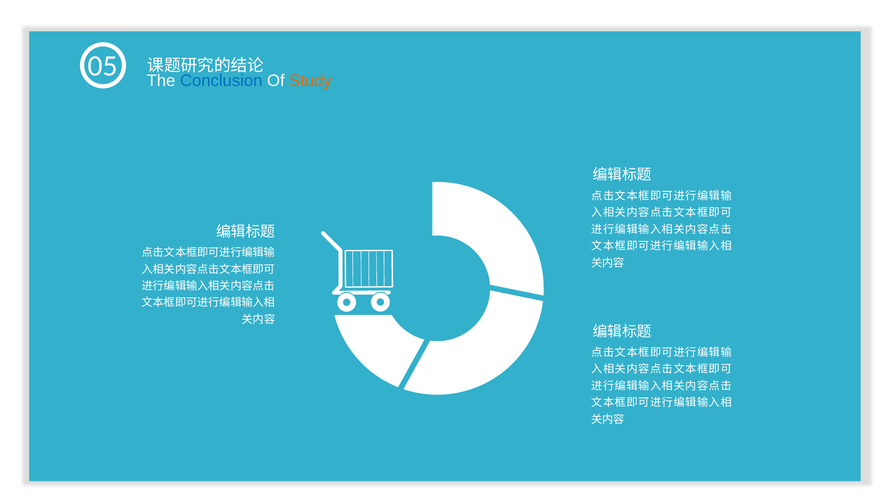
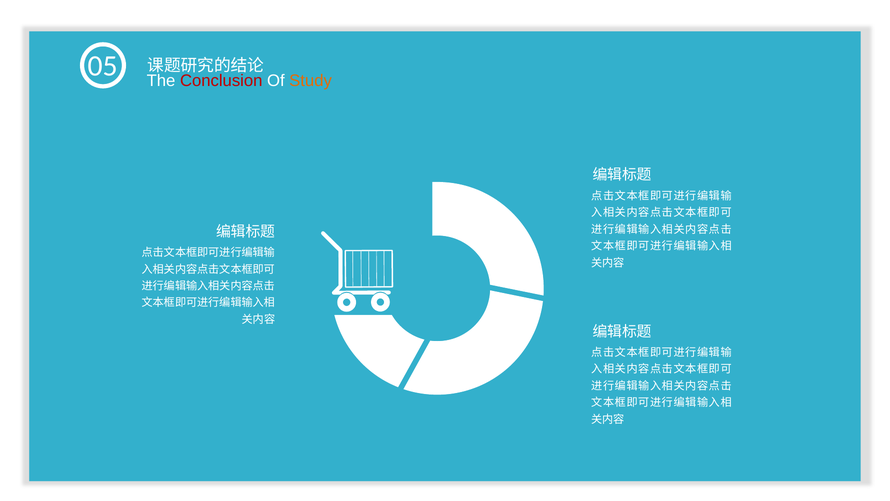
Conclusion colour: blue -> red (221, 81)
